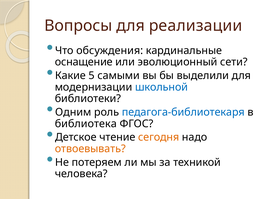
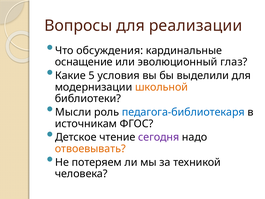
сети: сети -> глаз (234, 62)
самыми: самыми -> условия (119, 75)
школьной colour: blue -> orange (162, 87)
Одним: Одним -> Мысли (73, 112)
библиотека: библиотека -> источникам (86, 124)
сегодня colour: orange -> purple (159, 137)
